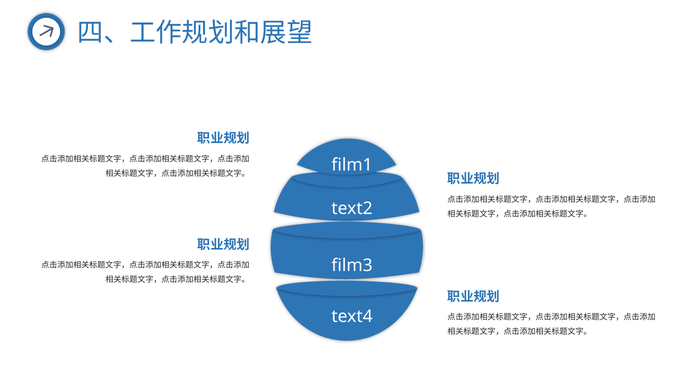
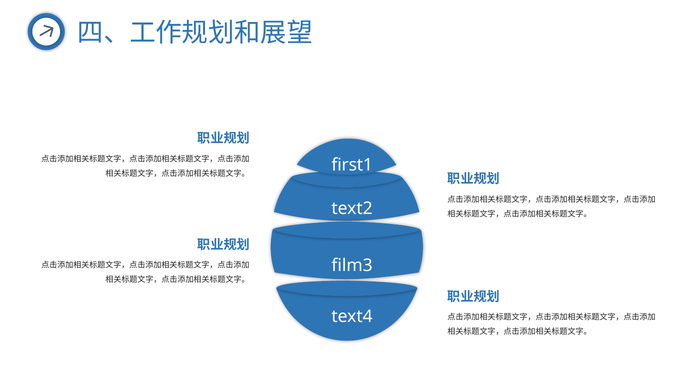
film1: film1 -> first1 (352, 165)
